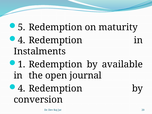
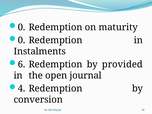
5: 5 -> 0 (22, 27)
4: 4 -> 0 (22, 40)
1: 1 -> 6 (22, 64)
available: available -> provided (122, 64)
